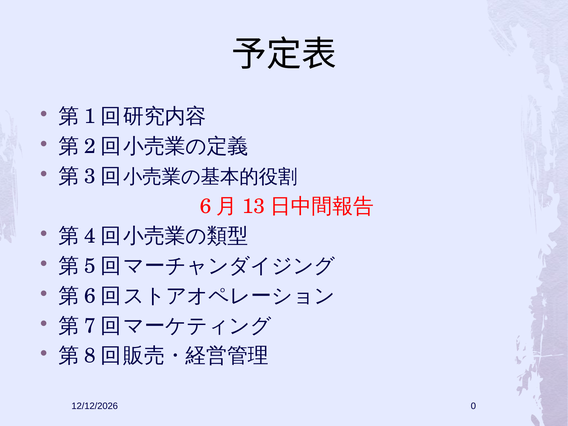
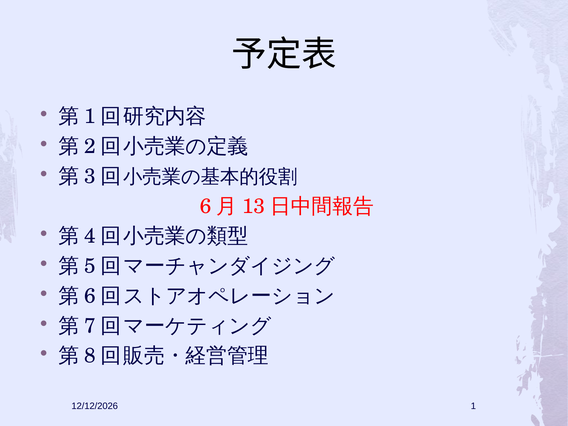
0: 0 -> 1 (473, 406)
